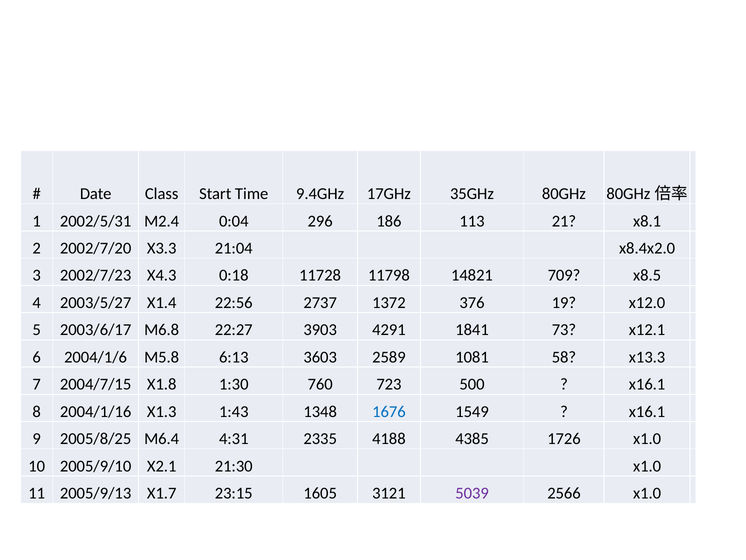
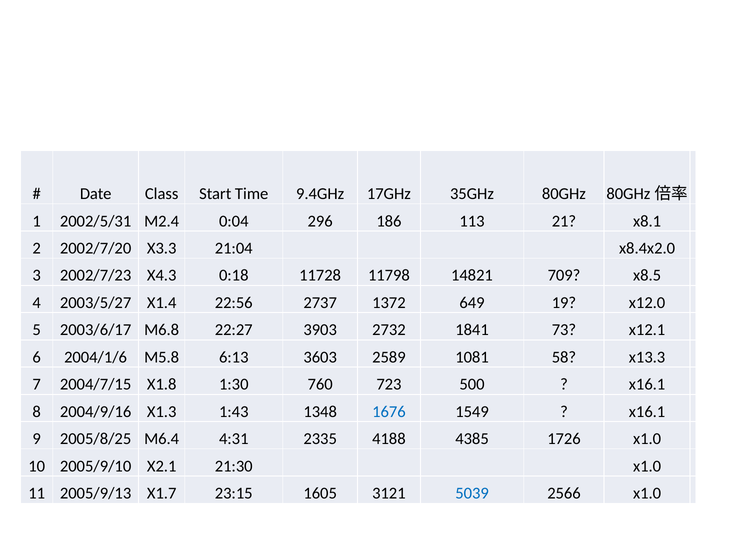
376: 376 -> 649 (472, 302)
4291: 4291 -> 2732 (389, 330)
2004/1/16: 2004/1/16 -> 2004/9/16 (96, 411)
5039 colour: purple -> blue (472, 493)
